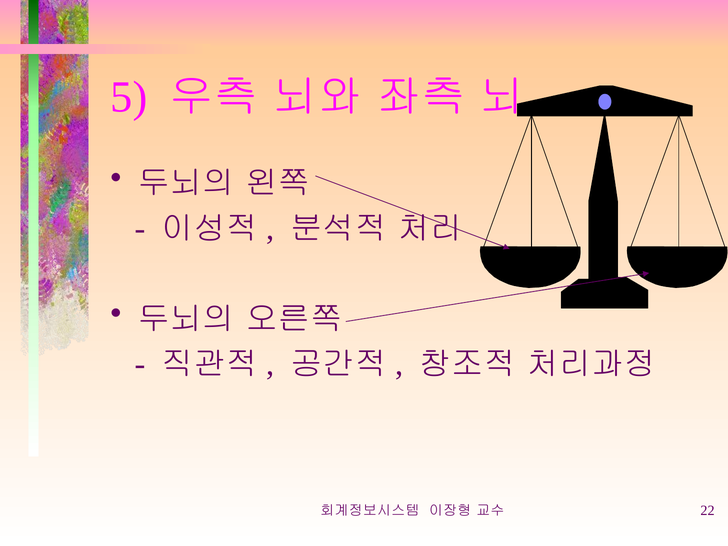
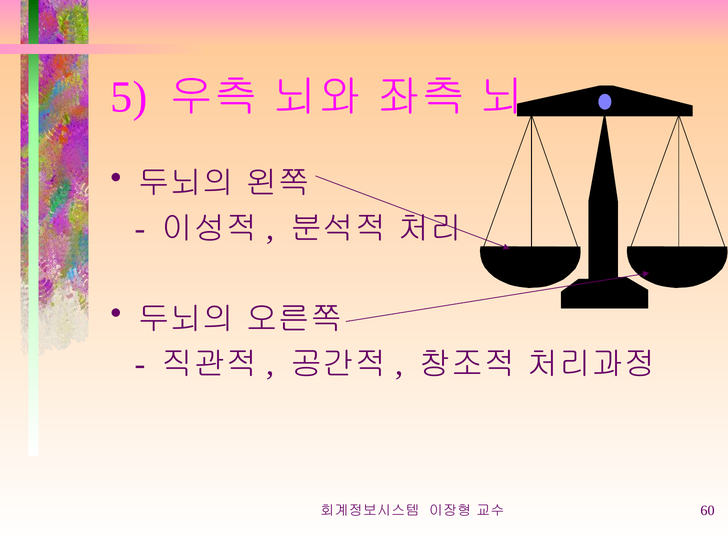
22: 22 -> 60 (708, 511)
